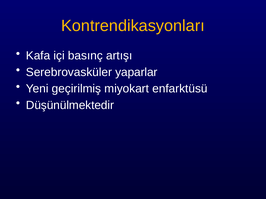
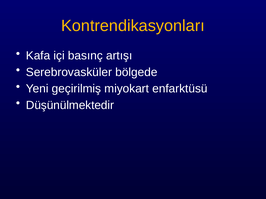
yaparlar: yaparlar -> bölgede (136, 72)
